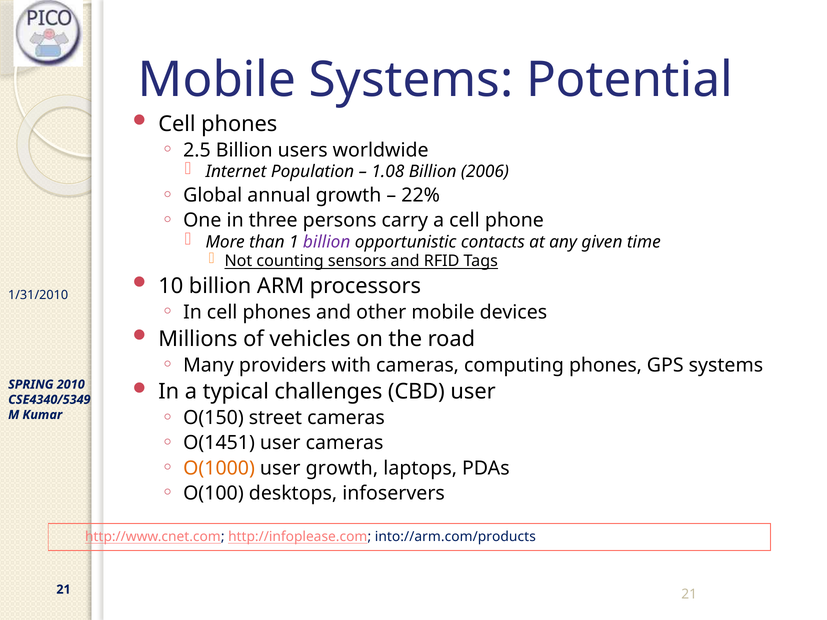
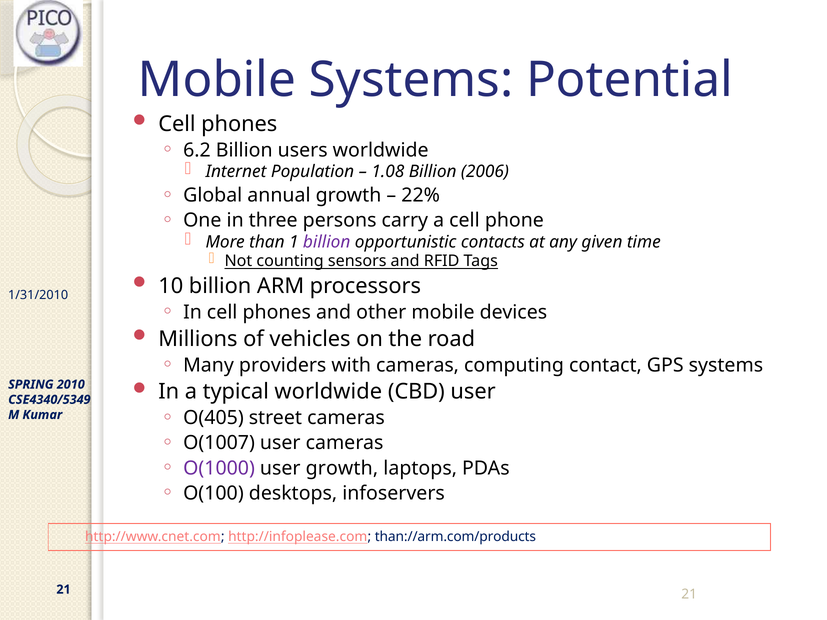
2.5: 2.5 -> 6.2 (197, 150)
computing phones: phones -> contact (605, 365)
typical challenges: challenges -> worldwide (328, 392)
O(150: O(150 -> O(405 (213, 418)
O(1451: O(1451 -> O(1007 (219, 443)
O(1000 colour: orange -> purple (219, 468)
into://arm.com/products: into://arm.com/products -> than://arm.com/products (455, 537)
